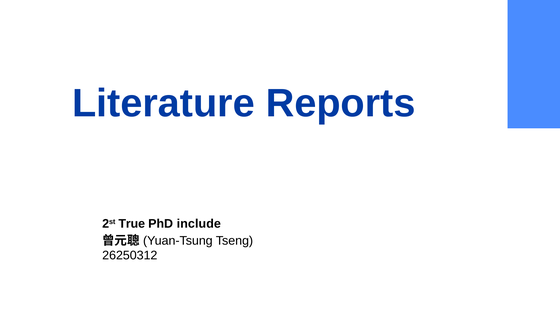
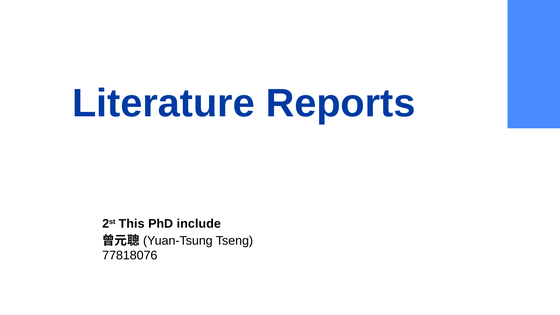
True: True -> This (132, 224)
26250312: 26250312 -> 77818076 (130, 255)
